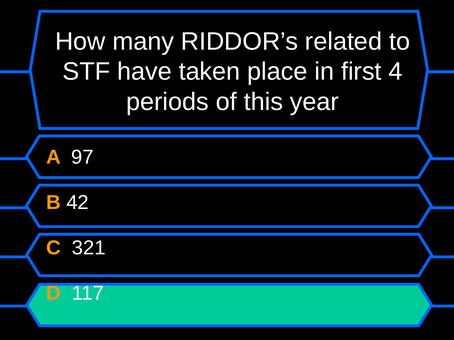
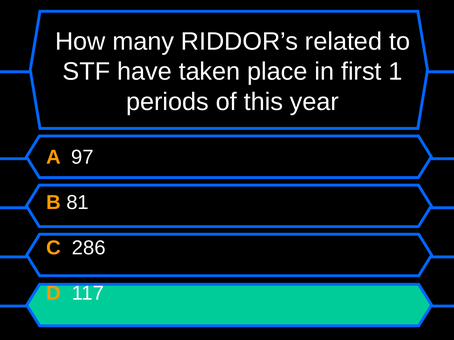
4: 4 -> 1 (396, 72)
42: 42 -> 81 (78, 203)
321: 321 -> 286 (89, 248)
